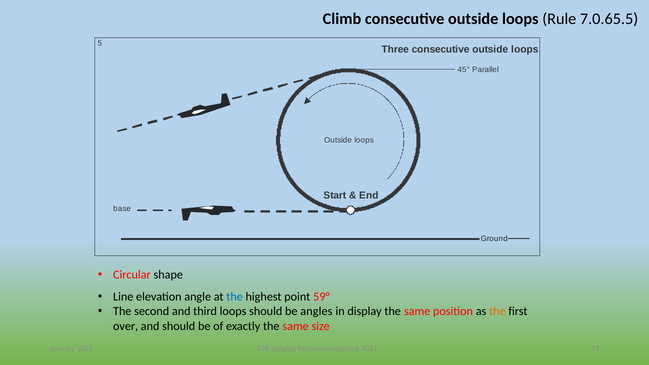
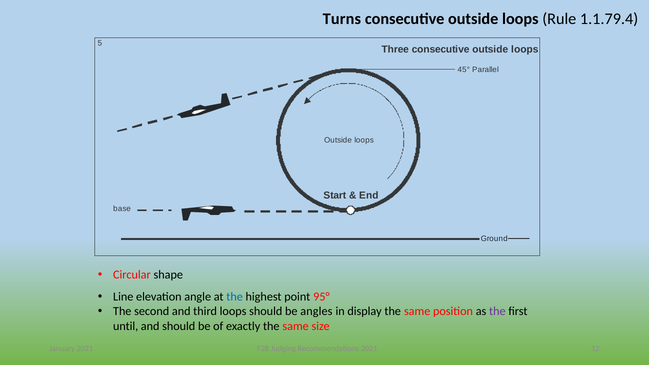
Climb: Climb -> Turns (342, 19)
7.0.65.5: 7.0.65.5 -> 1.1.79.4 (609, 19)
59°: 59° -> 95° (321, 297)
the colour: orange -> purple (497, 311)
over: over -> until (126, 326)
